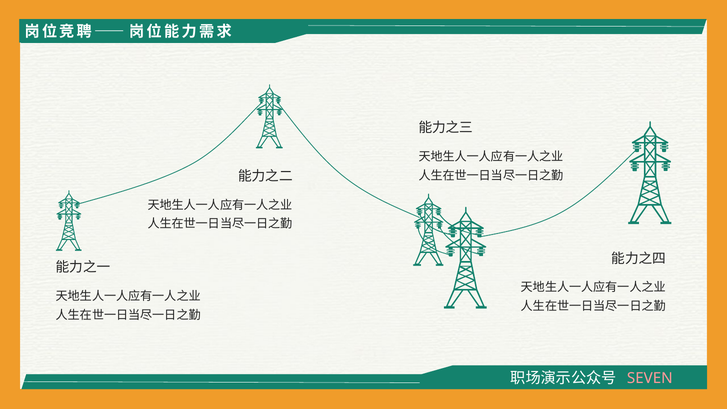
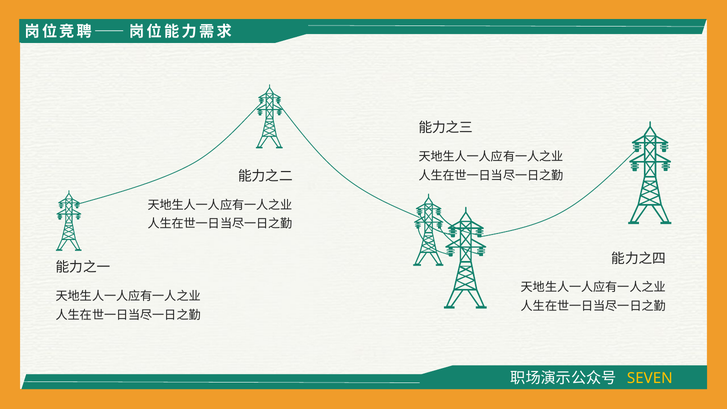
SEVEN colour: pink -> yellow (650, 378)
